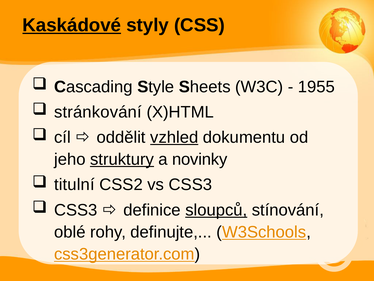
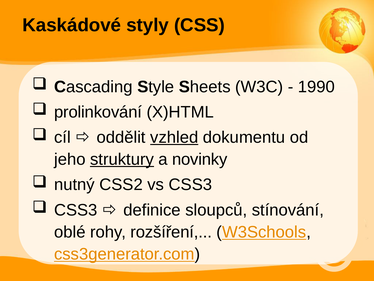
Kaskádové underline: present -> none (72, 25)
1955: 1955 -> 1990 (316, 87)
stránkování: stránkování -> prolinkování (98, 112)
titulní: titulní -> nutný (74, 184)
sloupců underline: present -> none (216, 210)
definujte: definujte -> rozšíření (171, 232)
